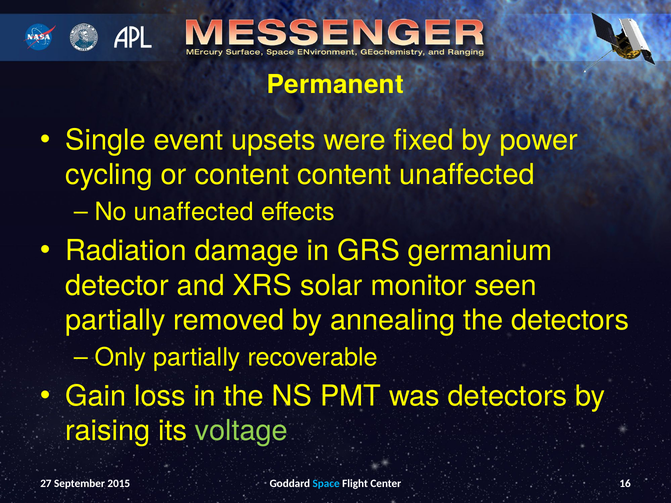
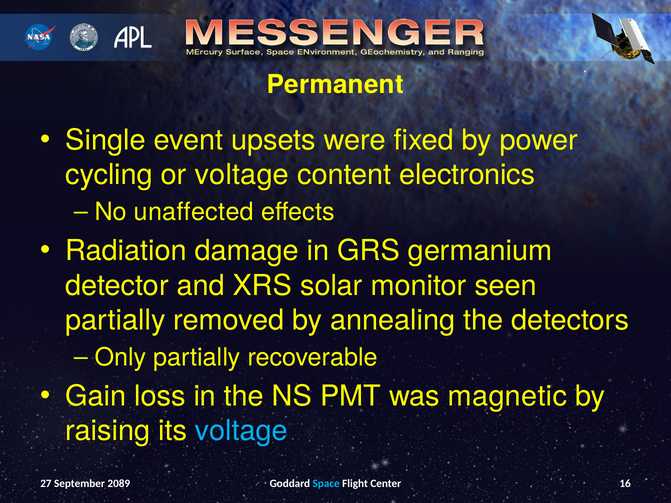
or content: content -> voltage (242, 175)
content unaffected: unaffected -> electronics (467, 175)
was detectors: detectors -> magnetic (507, 396)
voltage colour: light green -> light blue (241, 431)
2015: 2015 -> 2089 (119, 484)
